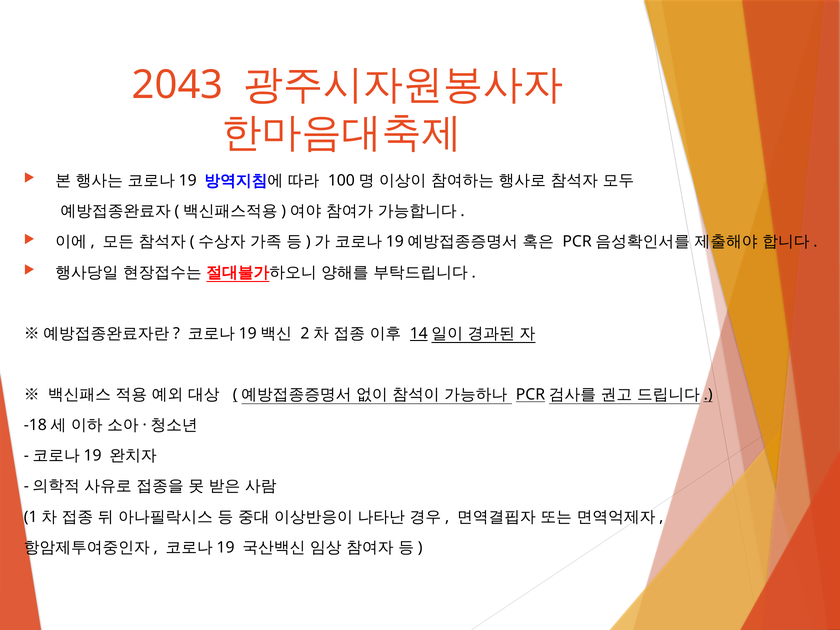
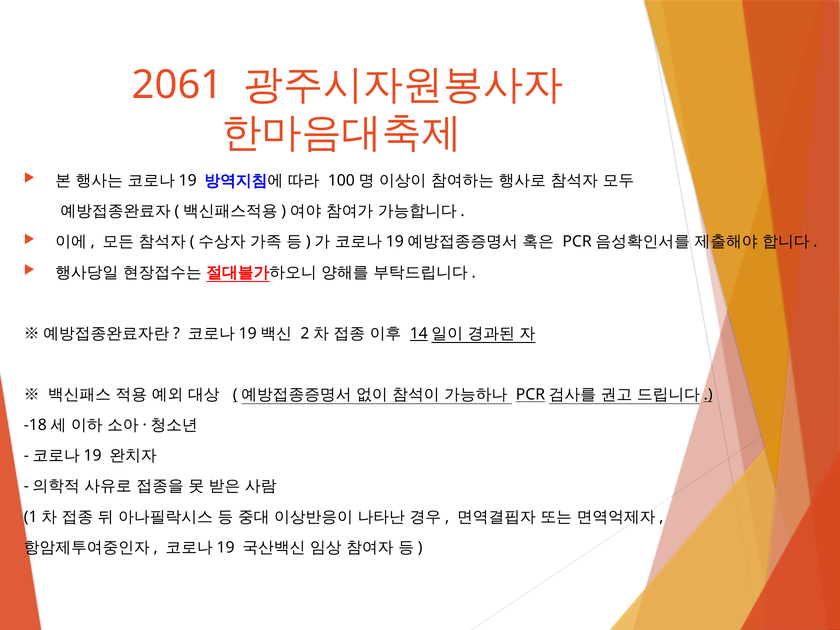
2043: 2043 -> 2061 (178, 85)
